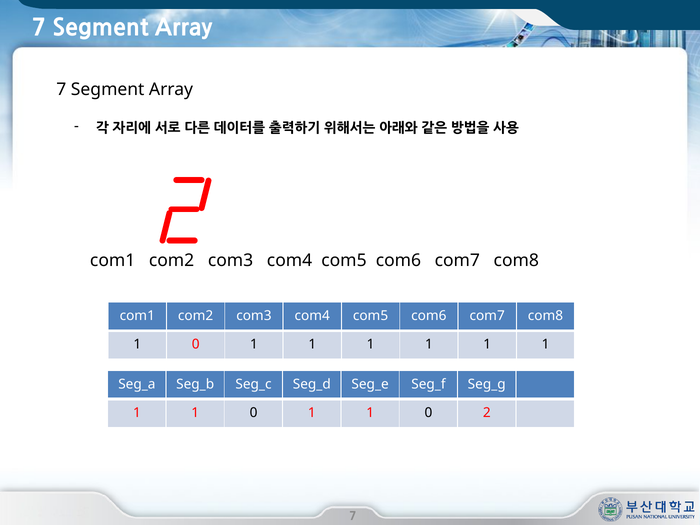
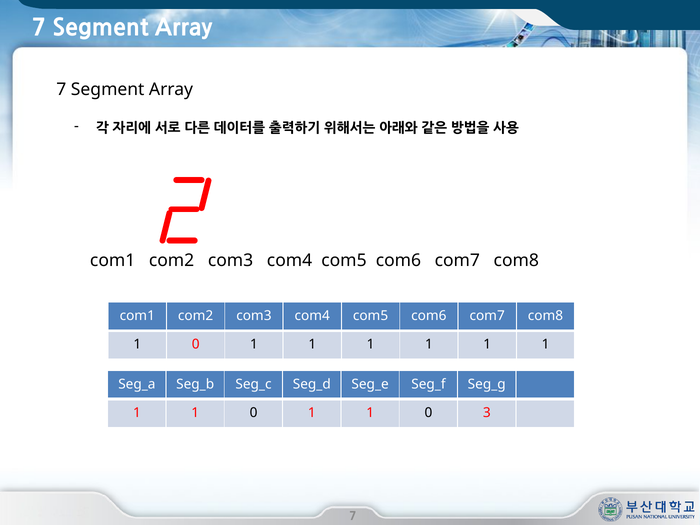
2: 2 -> 3 (487, 413)
